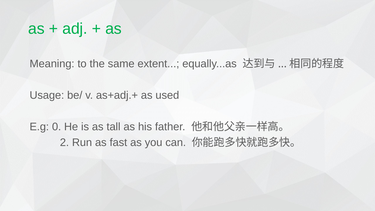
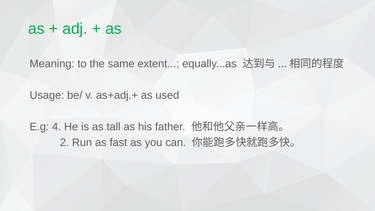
0: 0 -> 4 (57, 127)
